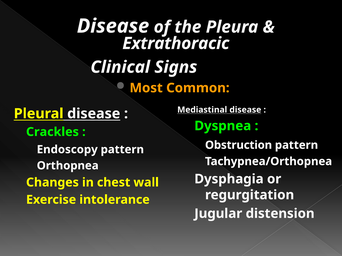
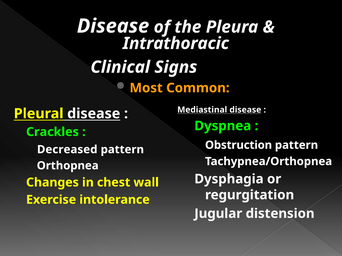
Extrathoracic: Extrathoracic -> Intrathoracic (176, 43)
Endoscopy: Endoscopy -> Decreased (67, 150)
